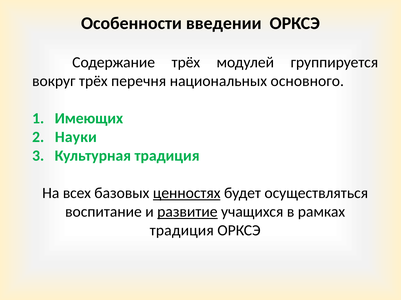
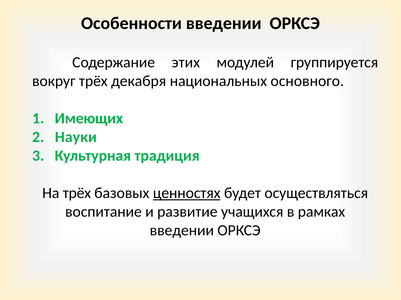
Содержание трёх: трёх -> этих (186, 63)
перечня: перечня -> декабря (139, 81)
На всех: всех -> трёх (77, 194)
развитие underline: present -> none (187, 212)
традиция: традиция -> введении (182, 231)
